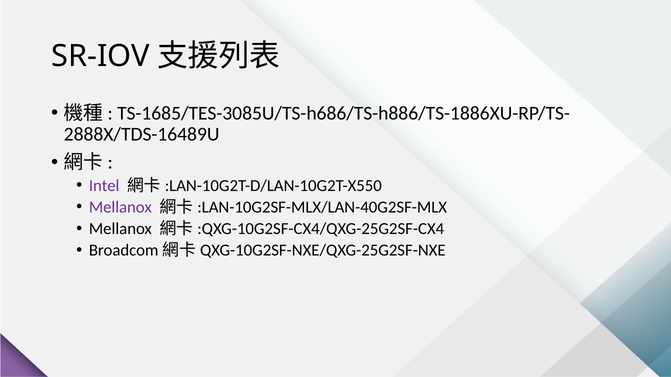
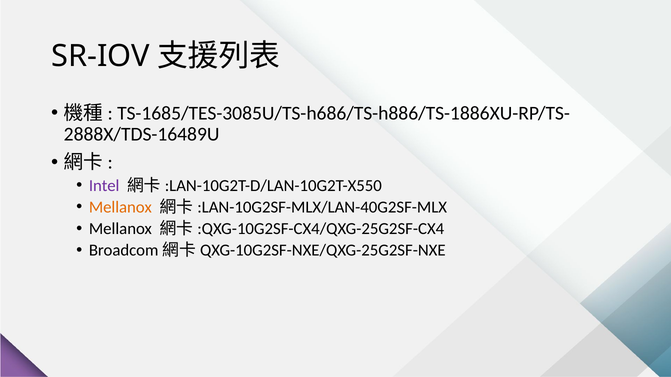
Mellanox colour: purple -> orange (120, 207)
